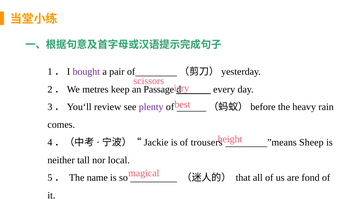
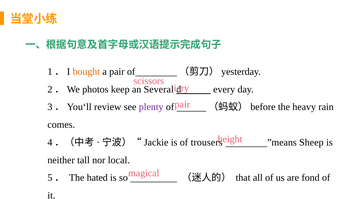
bought colour: purple -> orange (86, 72)
metres: metres -> photos (95, 89)
Passage: Passage -> Several (159, 89)
best: best -> pair (182, 104)
name: name -> hated (97, 178)
